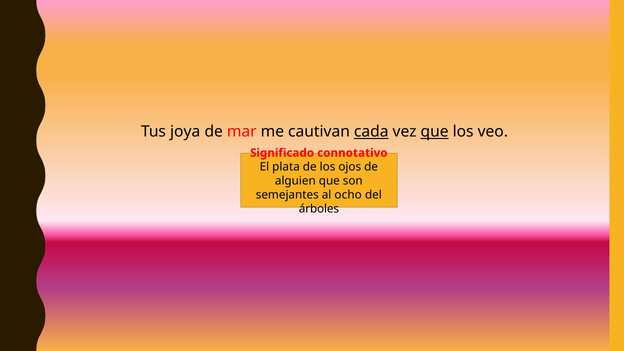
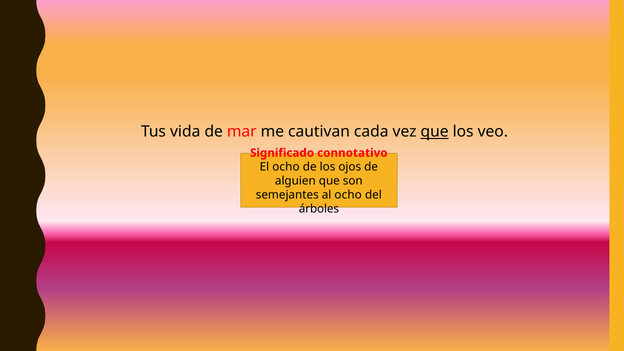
joya: joya -> vida (185, 132)
cada underline: present -> none (371, 132)
El plata: plata -> ocho (286, 167)
